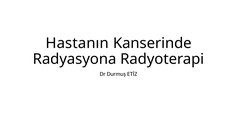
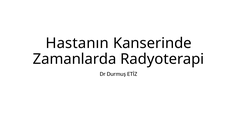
Radyasyona: Radyasyona -> Zamanlarda (75, 59)
